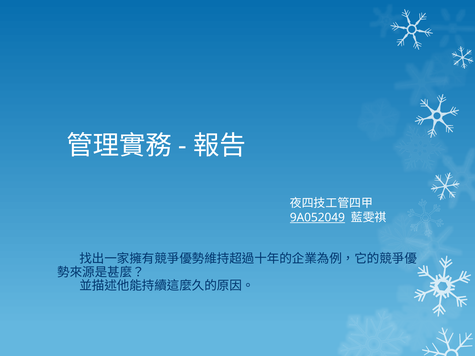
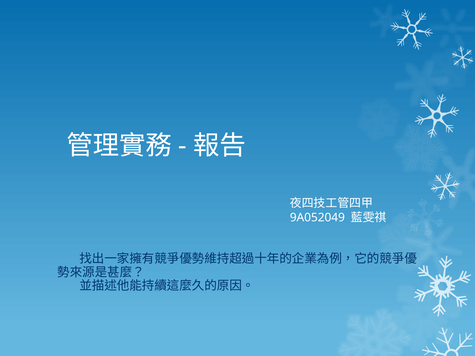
9A052049 underline: present -> none (317, 218)
